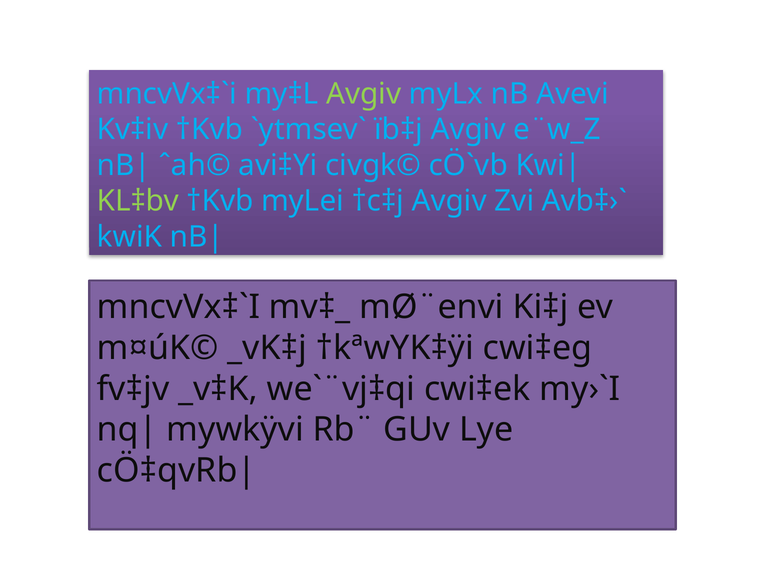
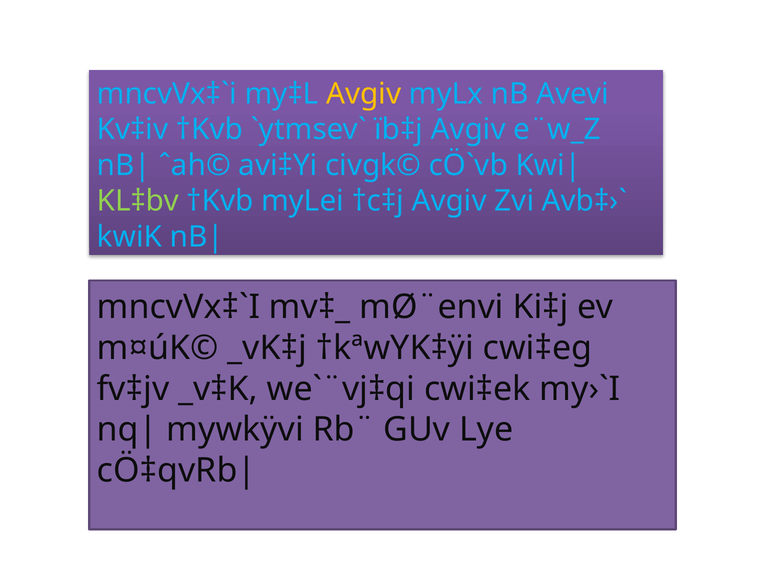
Avgiv colour: light green -> yellow (364, 94)
